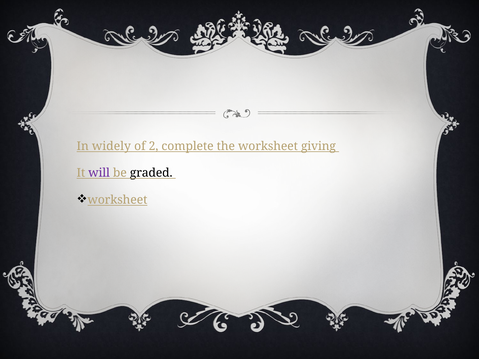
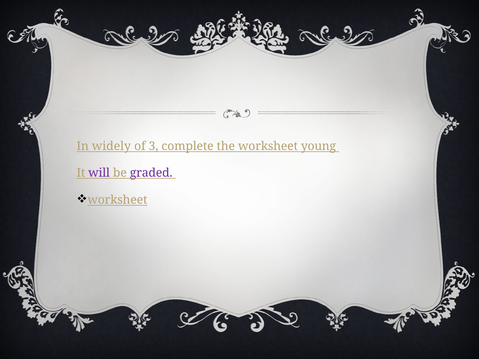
2: 2 -> 3 (154, 146)
giving: giving -> young (318, 146)
graded colour: black -> purple (151, 173)
